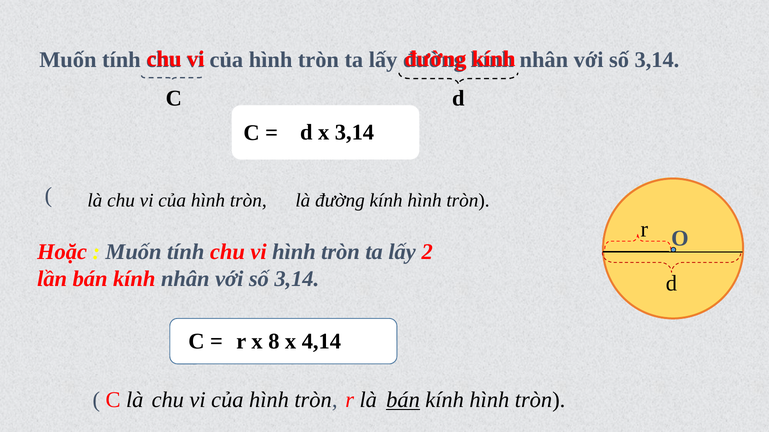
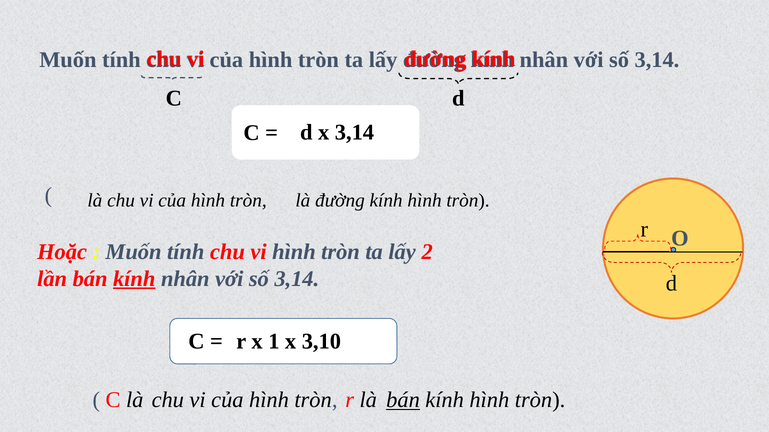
kính underline: none -> present (134, 279)
8: 8 -> 1 (274, 342)
4,14: 4,14 -> 3,10 (321, 342)
